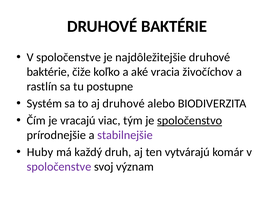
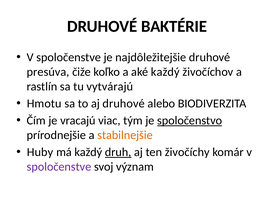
baktérie: baktérie -> presúva (48, 72)
aké vracia: vracia -> každý (165, 72)
postupne: postupne -> vytvárajú (110, 87)
Systém: Systém -> Hmotu (44, 104)
stabilnejšie colour: purple -> orange (125, 135)
druh underline: none -> present (118, 152)
vytvárajú: vytvárajú -> živočíchy (187, 152)
